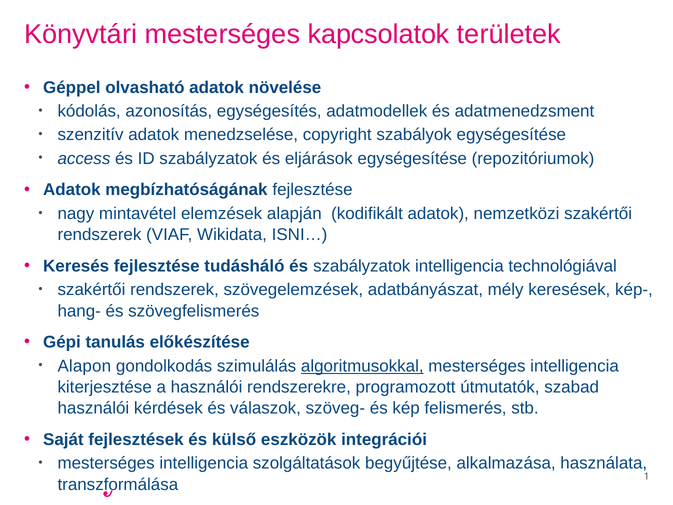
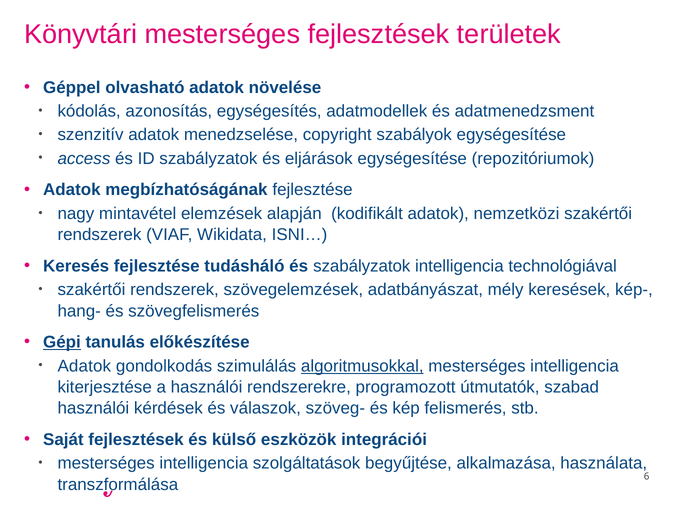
mesterséges kapcsolatok: kapcsolatok -> fejlesztések (378, 34)
Gépi underline: none -> present (62, 342)
Alapon: Alapon -> Adatok (84, 366)
1: 1 -> 6 (647, 477)
